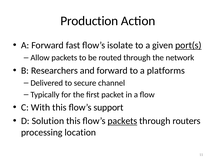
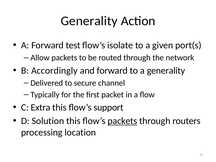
Production: Production -> Generality (89, 21)
fast: fast -> test (73, 45)
port(s underline: present -> none (188, 45)
Researchers: Researchers -> Accordingly (54, 71)
a platforms: platforms -> generality (166, 71)
With: With -> Extra (41, 107)
